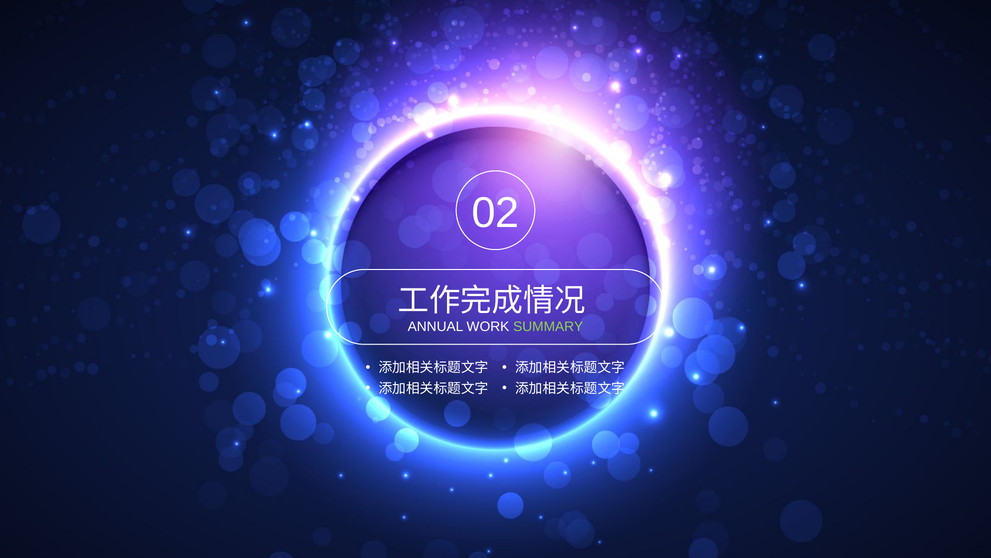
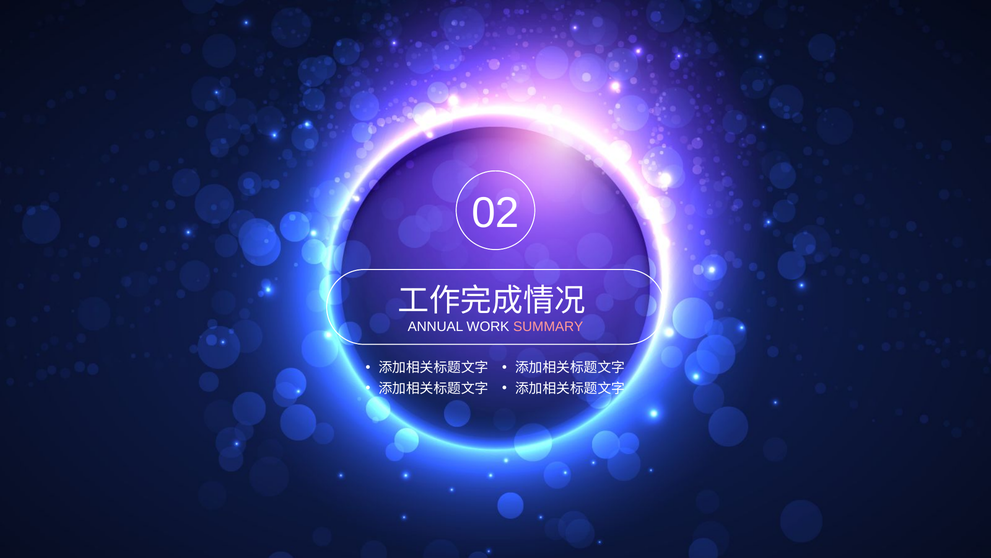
SUMMARY colour: light green -> pink (548, 326)
